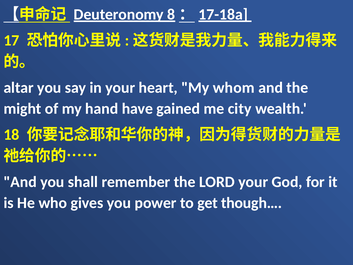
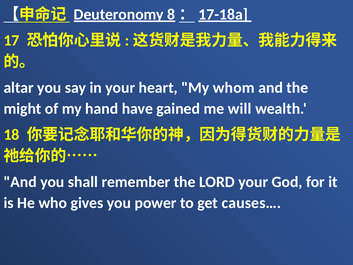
city: city -> will (240, 109)
though…: though… -> causes… (251, 203)
